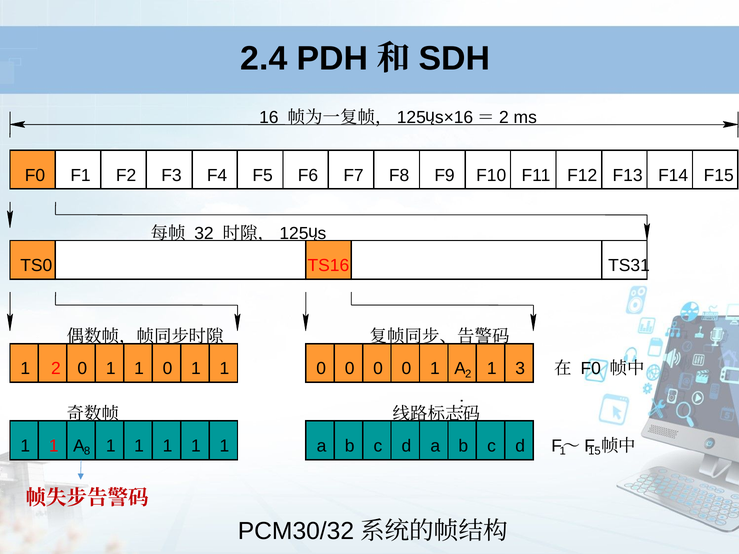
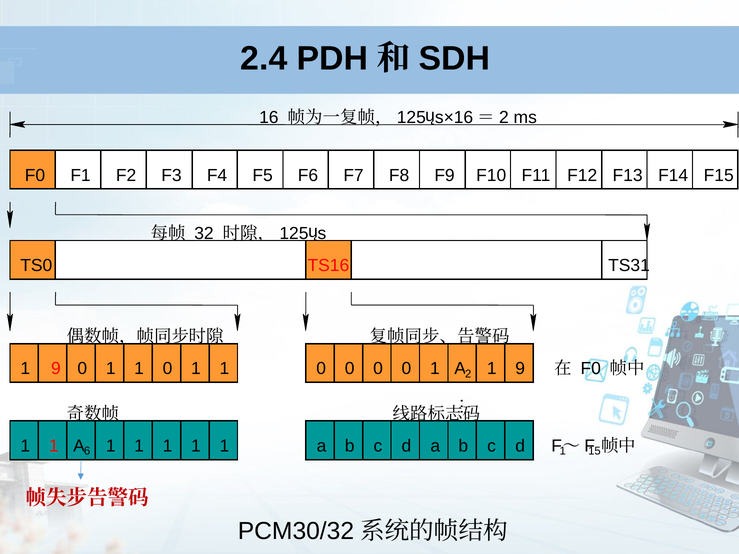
2: 2 -> 9 (56, 369)
2 1 3: 3 -> 9 (520, 369)
8: 8 -> 6 (87, 451)
